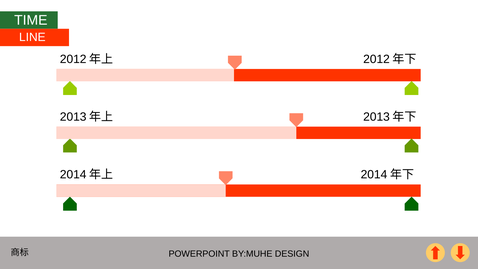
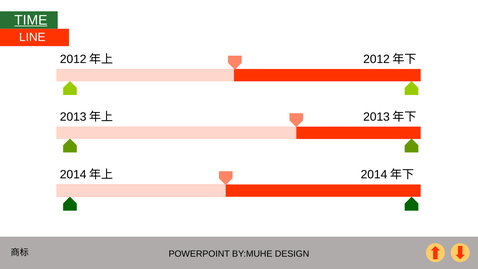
TIME underline: none -> present (31, 20)
